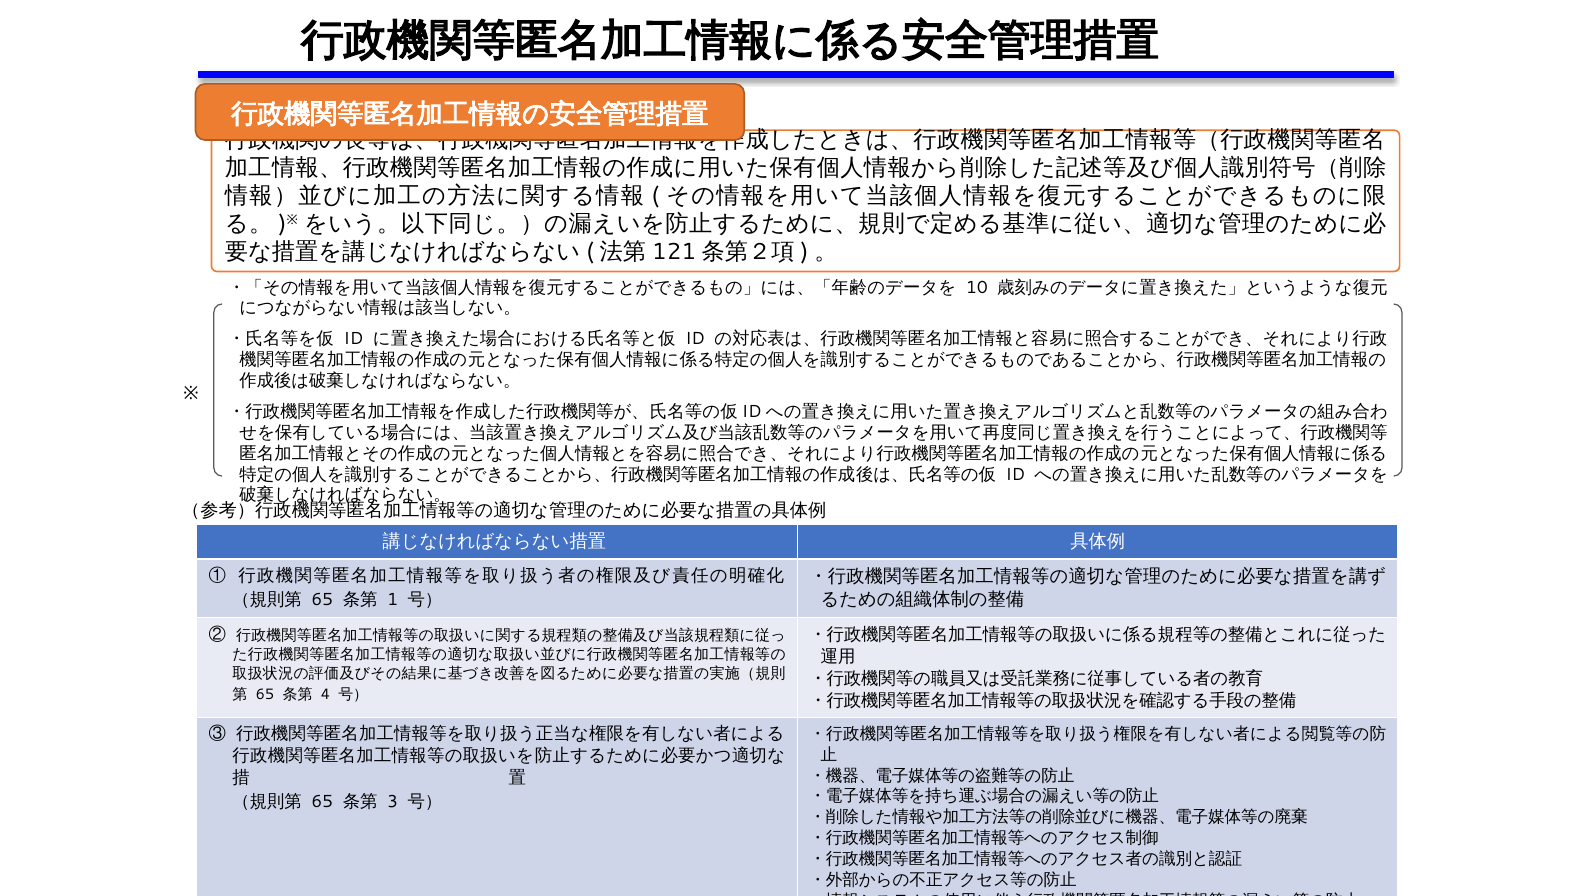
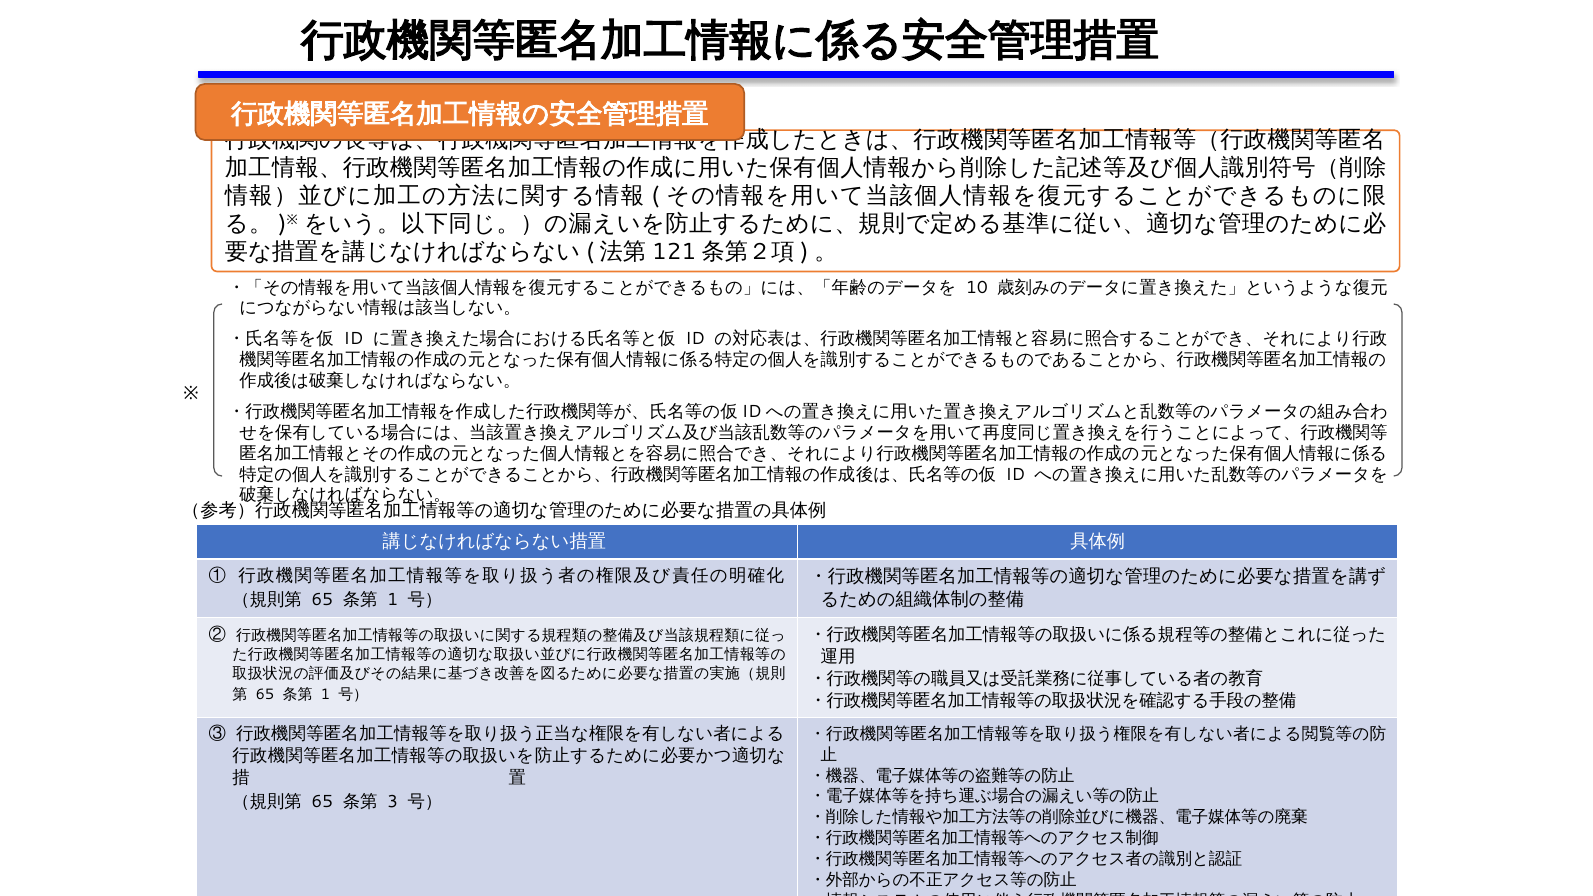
4: 4 -> 1 (325, 694)
